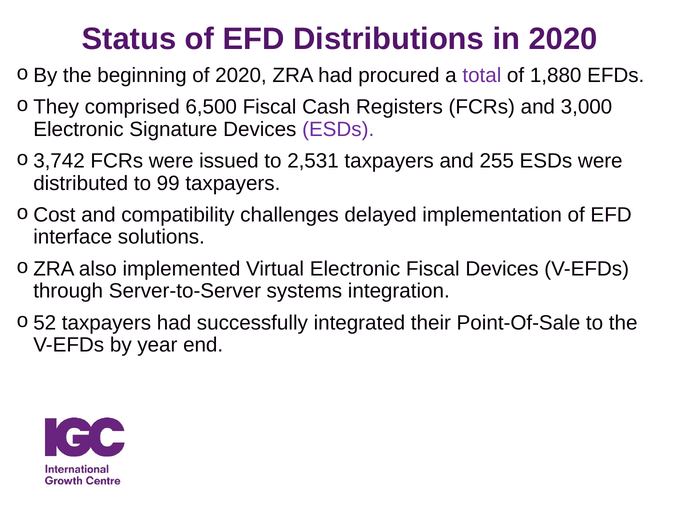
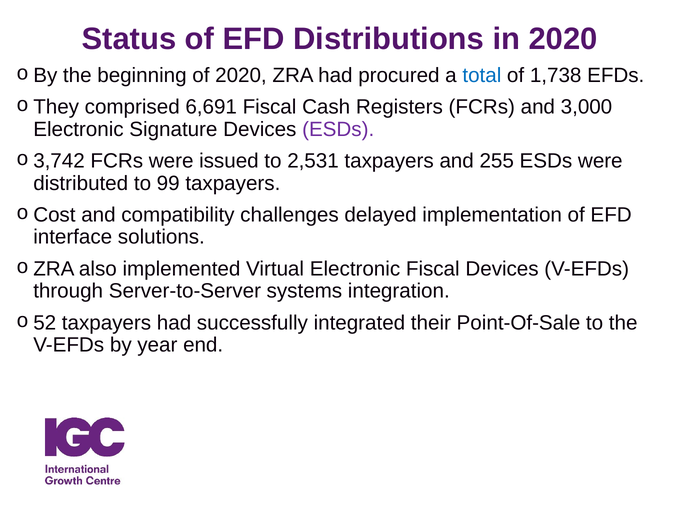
total colour: purple -> blue (482, 75)
1,880: 1,880 -> 1,738 (556, 75)
6,500: 6,500 -> 6,691 (211, 107)
